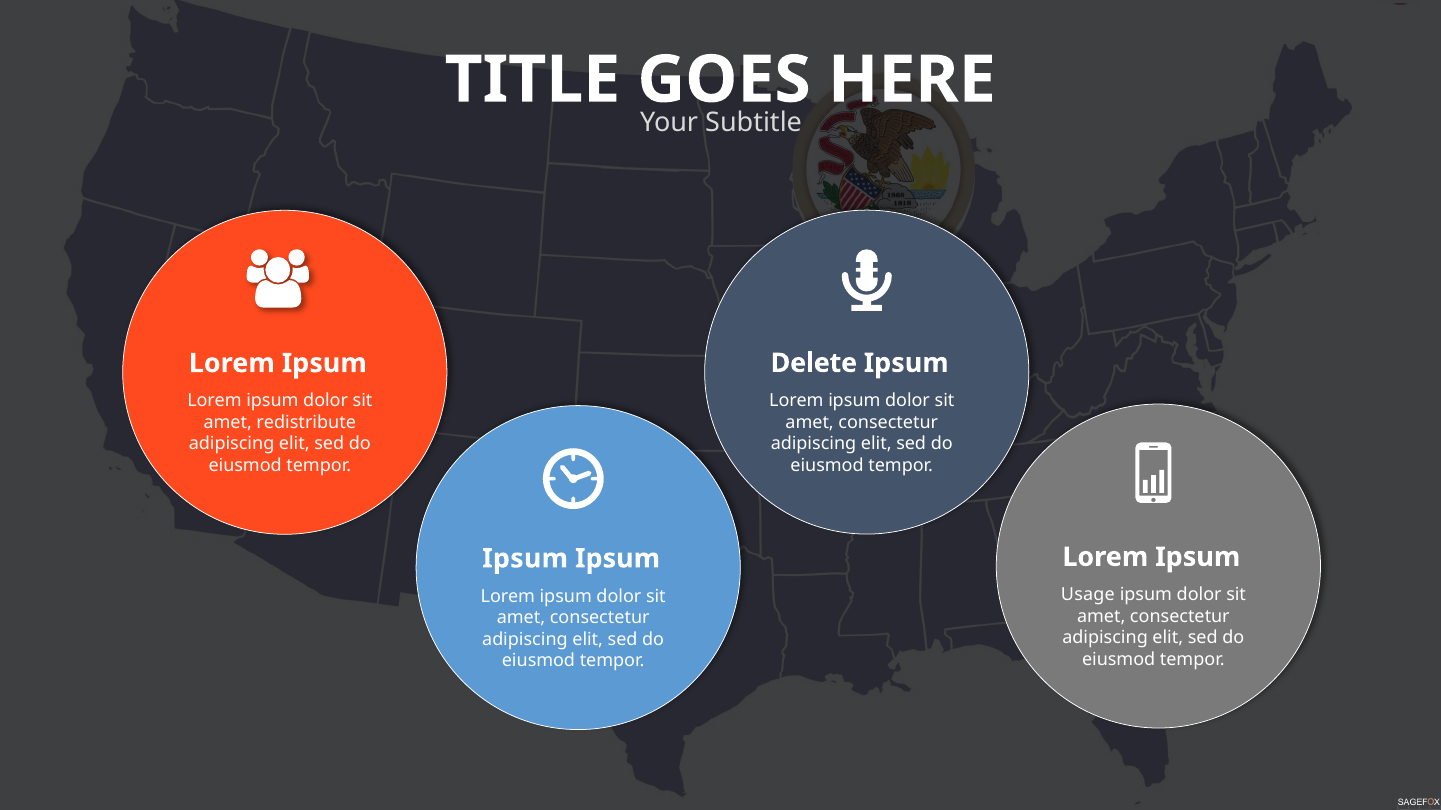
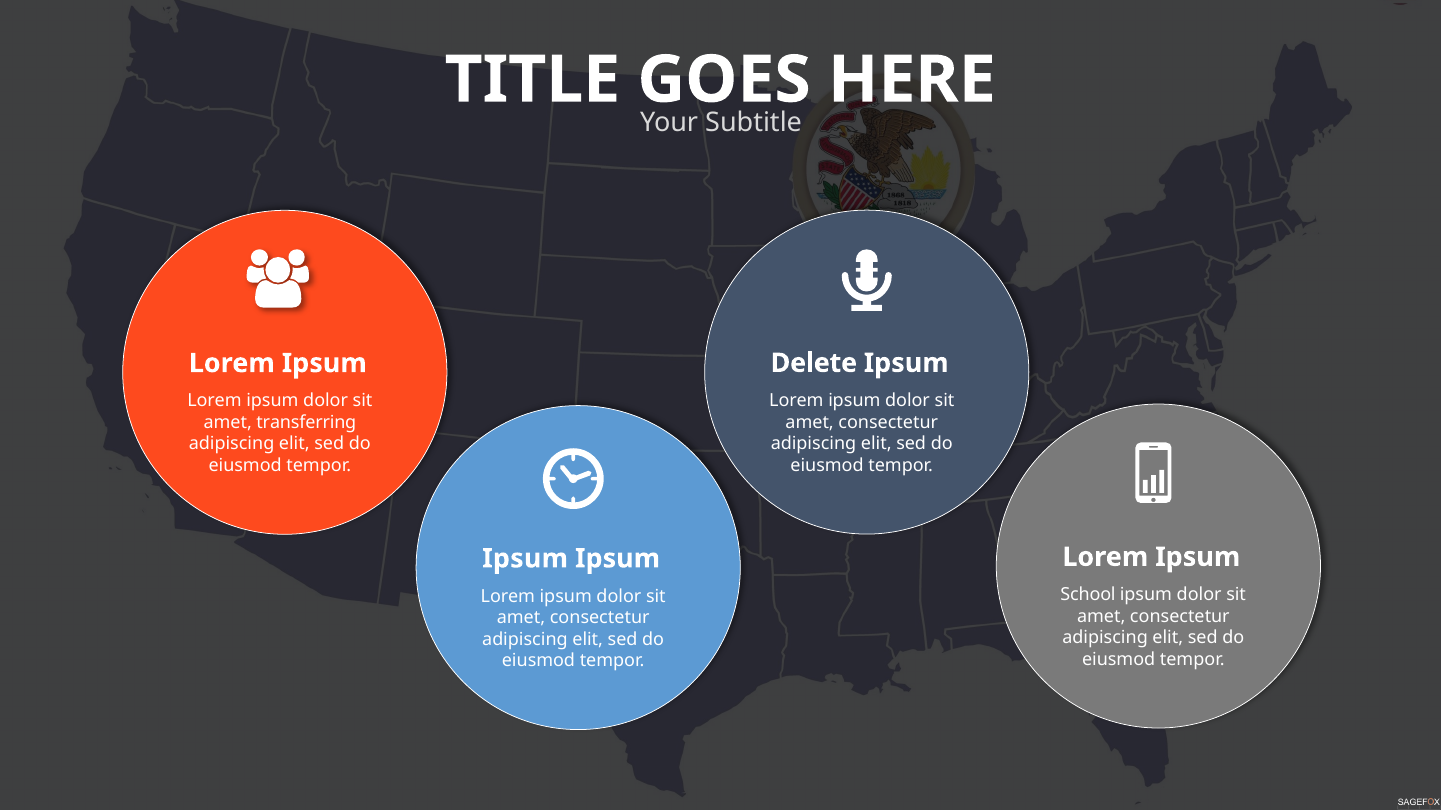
redistribute: redistribute -> transferring (306, 423)
Usage: Usage -> School (1088, 595)
